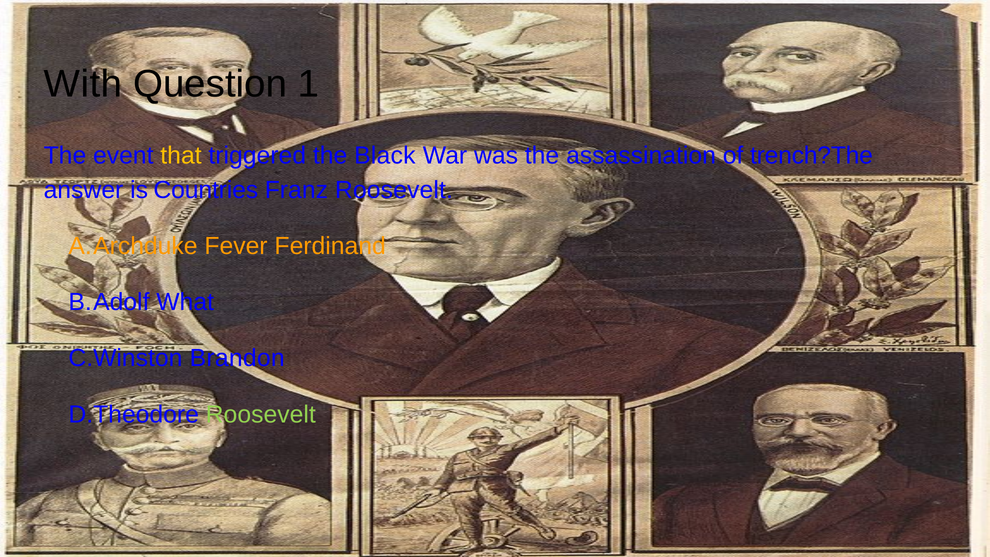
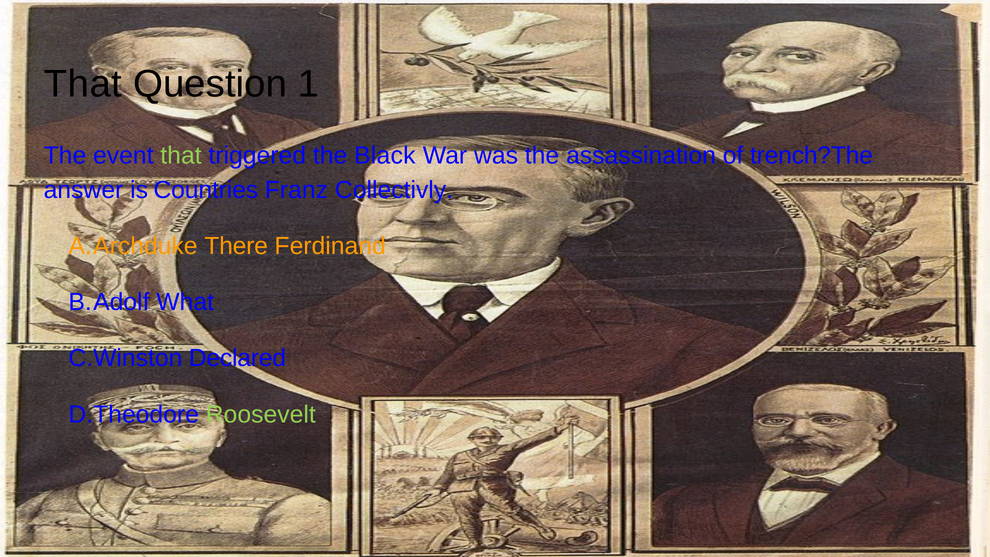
With: With -> That (83, 84)
that colour: yellow -> light green (181, 156)
Franz Roosevelt: Roosevelt -> Collectivly (394, 190)
Fever: Fever -> There (236, 246)
Brandon: Brandon -> Declared (237, 358)
